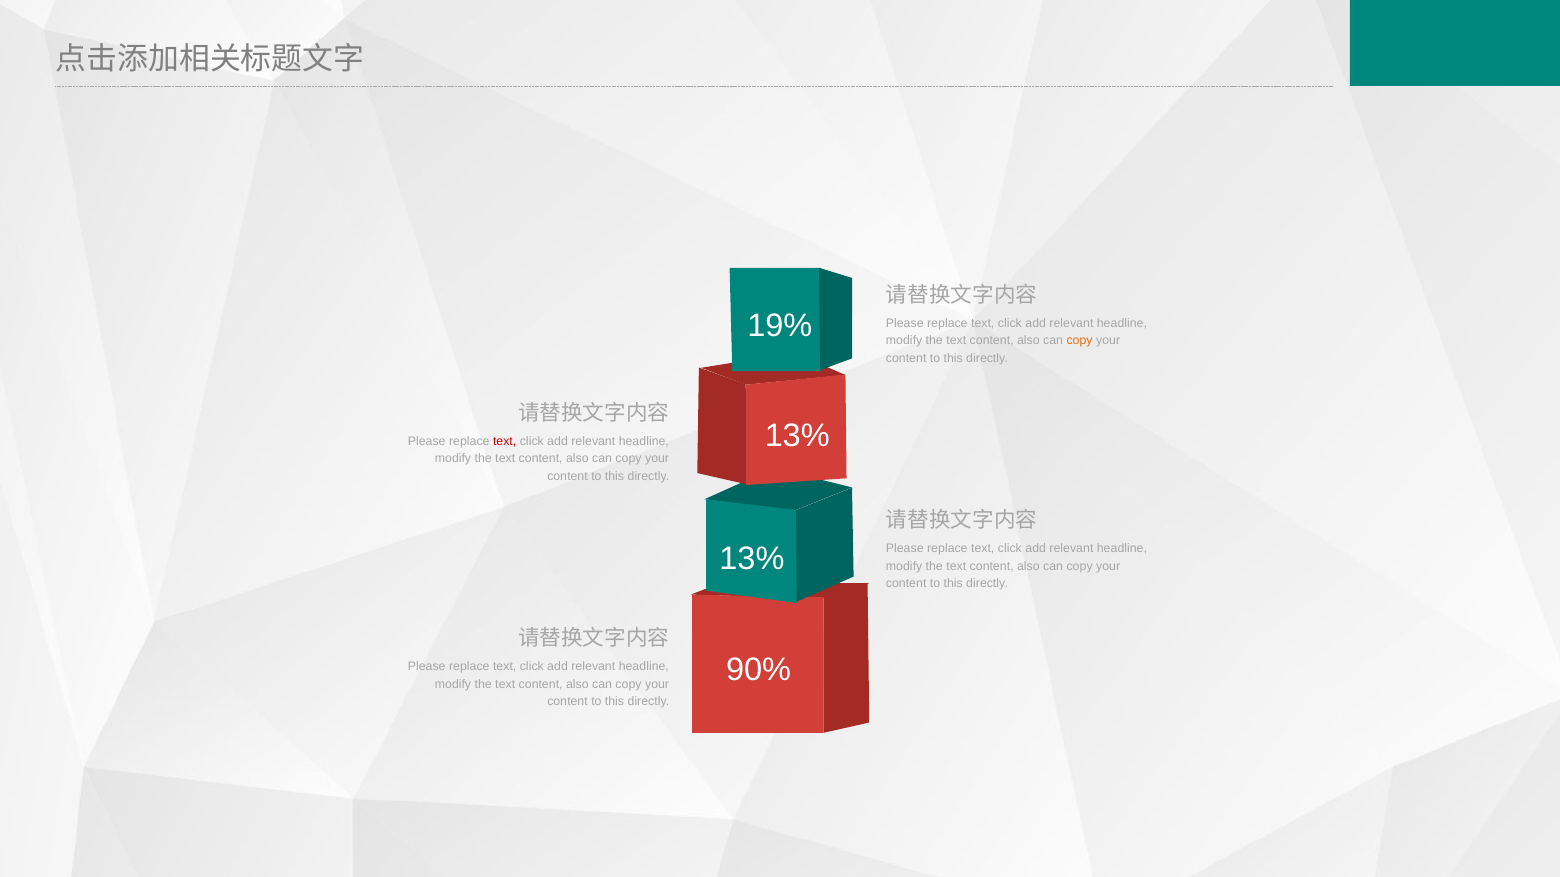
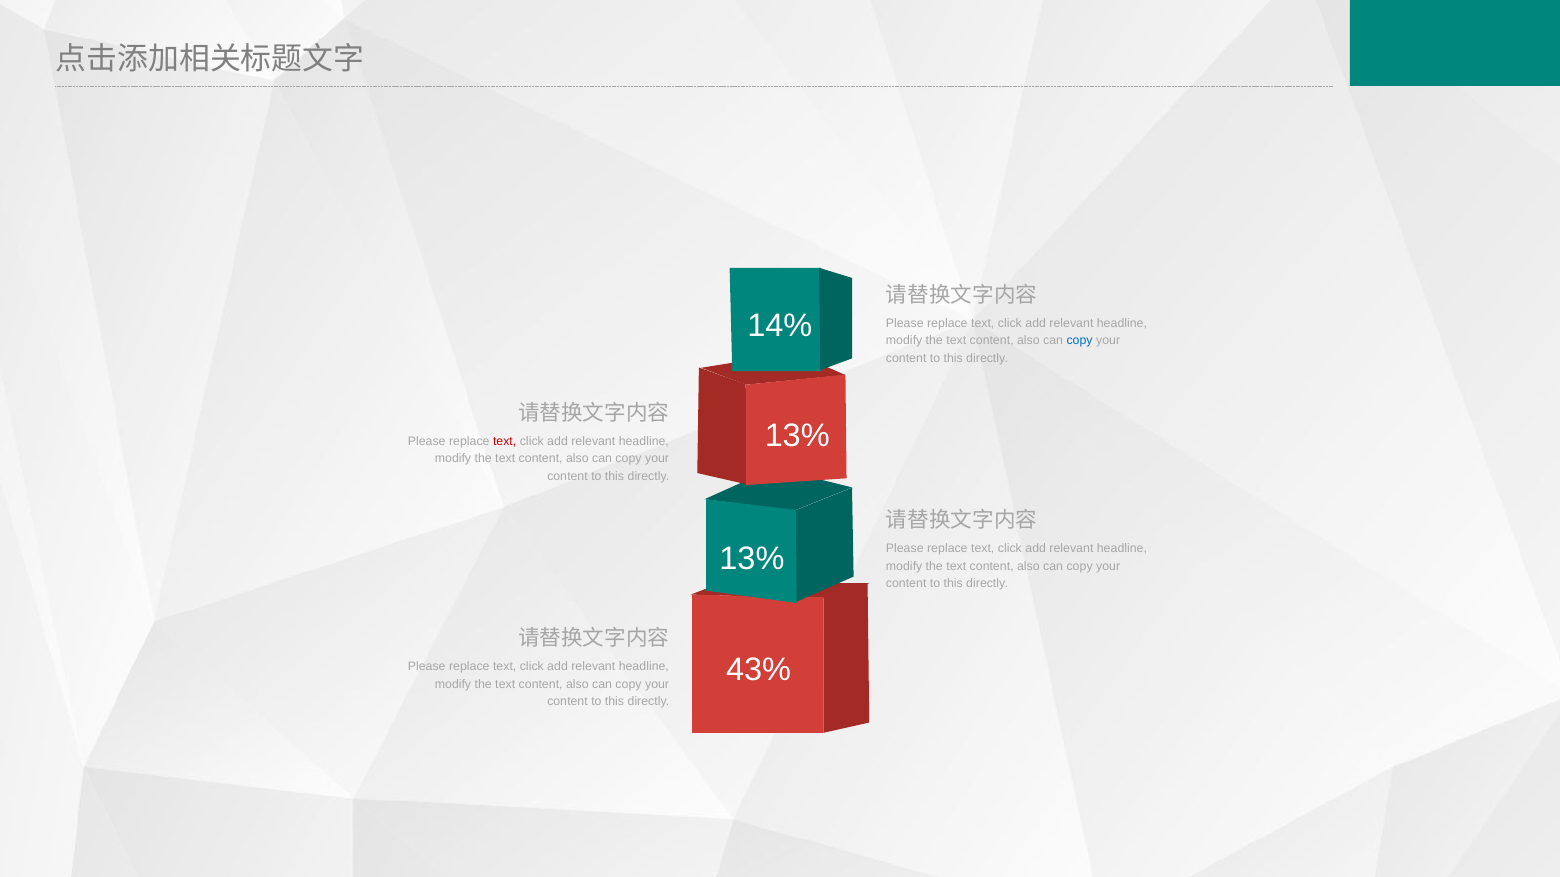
19%: 19% -> 14% (780, 326)
copy colour: orange -> blue (1080, 341)
90%: 90% -> 43% (759, 671)
